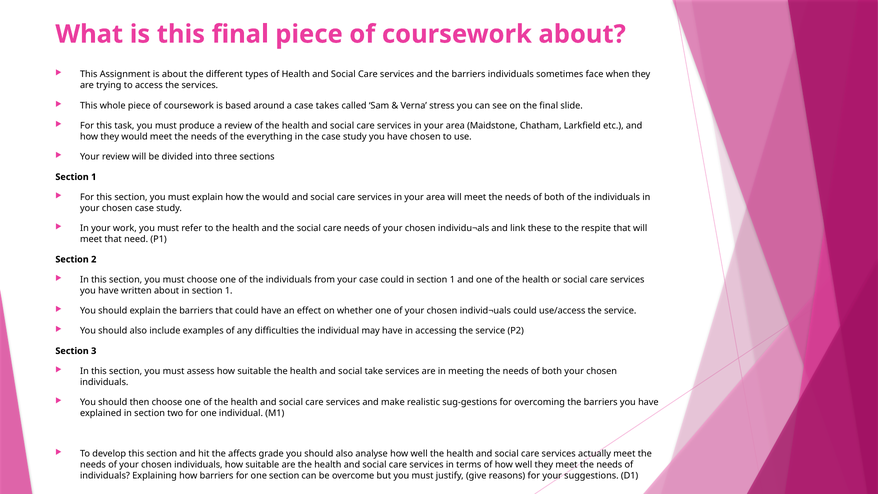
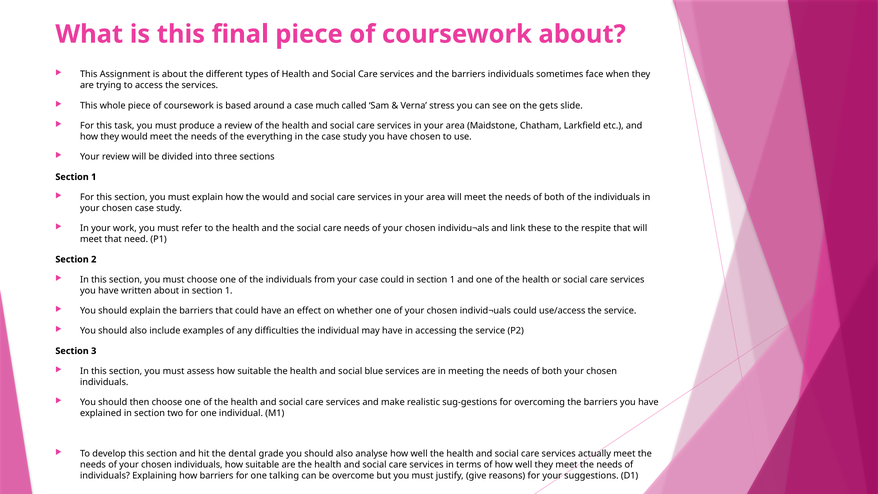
takes: takes -> much (328, 105)
the final: final -> gets (549, 105)
take: take -> blue (374, 371)
affects: affects -> dental (242, 453)
one section: section -> talking (284, 475)
